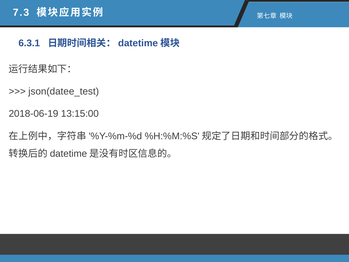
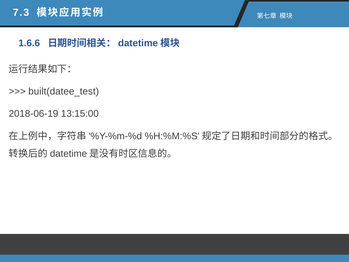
6.3.1: 6.3.1 -> 1.6.6 (29, 43)
json(datee_test: json(datee_test -> built(datee_test (64, 91)
